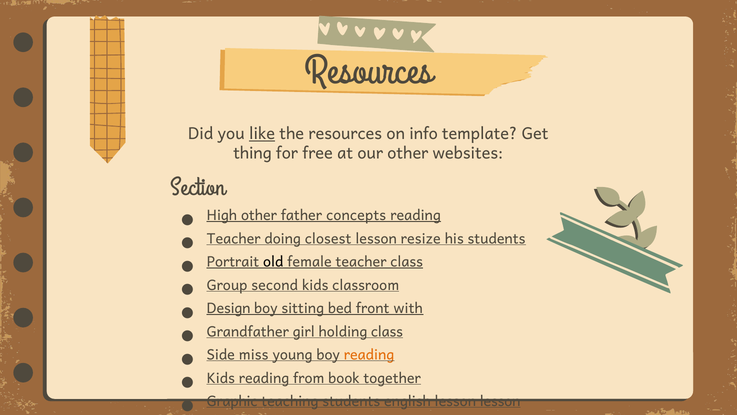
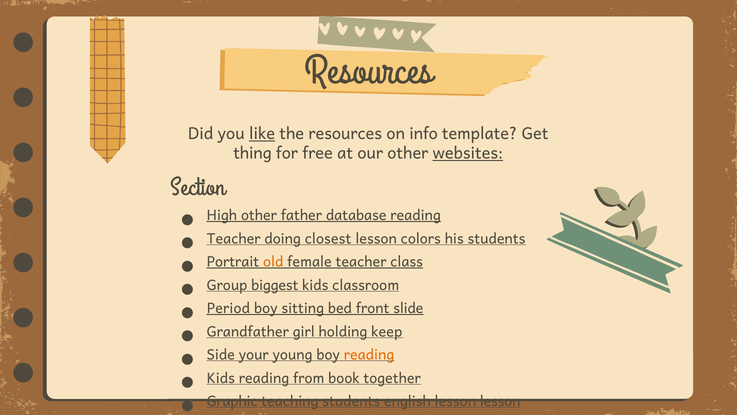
websites underline: none -> present (468, 153)
concepts: concepts -> database (356, 215)
resize: resize -> colors (421, 239)
old colour: black -> orange (273, 262)
second: second -> biggest (275, 285)
Design: Design -> Period (228, 308)
with: with -> slide (408, 308)
holding class: class -> keep (387, 331)
miss: miss -> your (254, 355)
